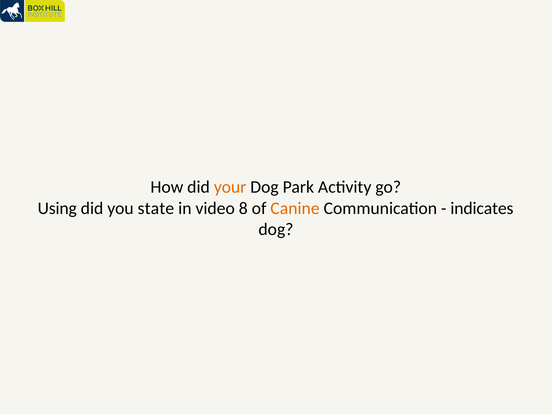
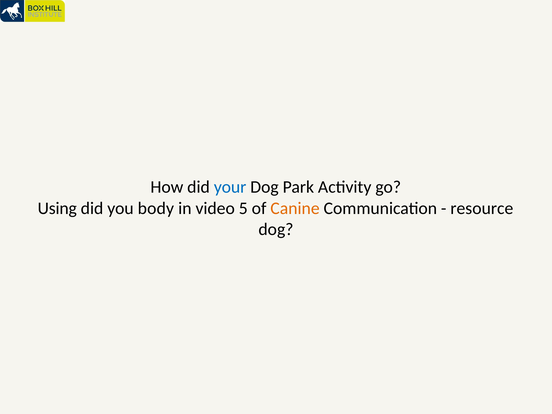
your colour: orange -> blue (230, 187)
state: state -> body (156, 208)
8: 8 -> 5 (243, 208)
indicates: indicates -> resource (482, 208)
